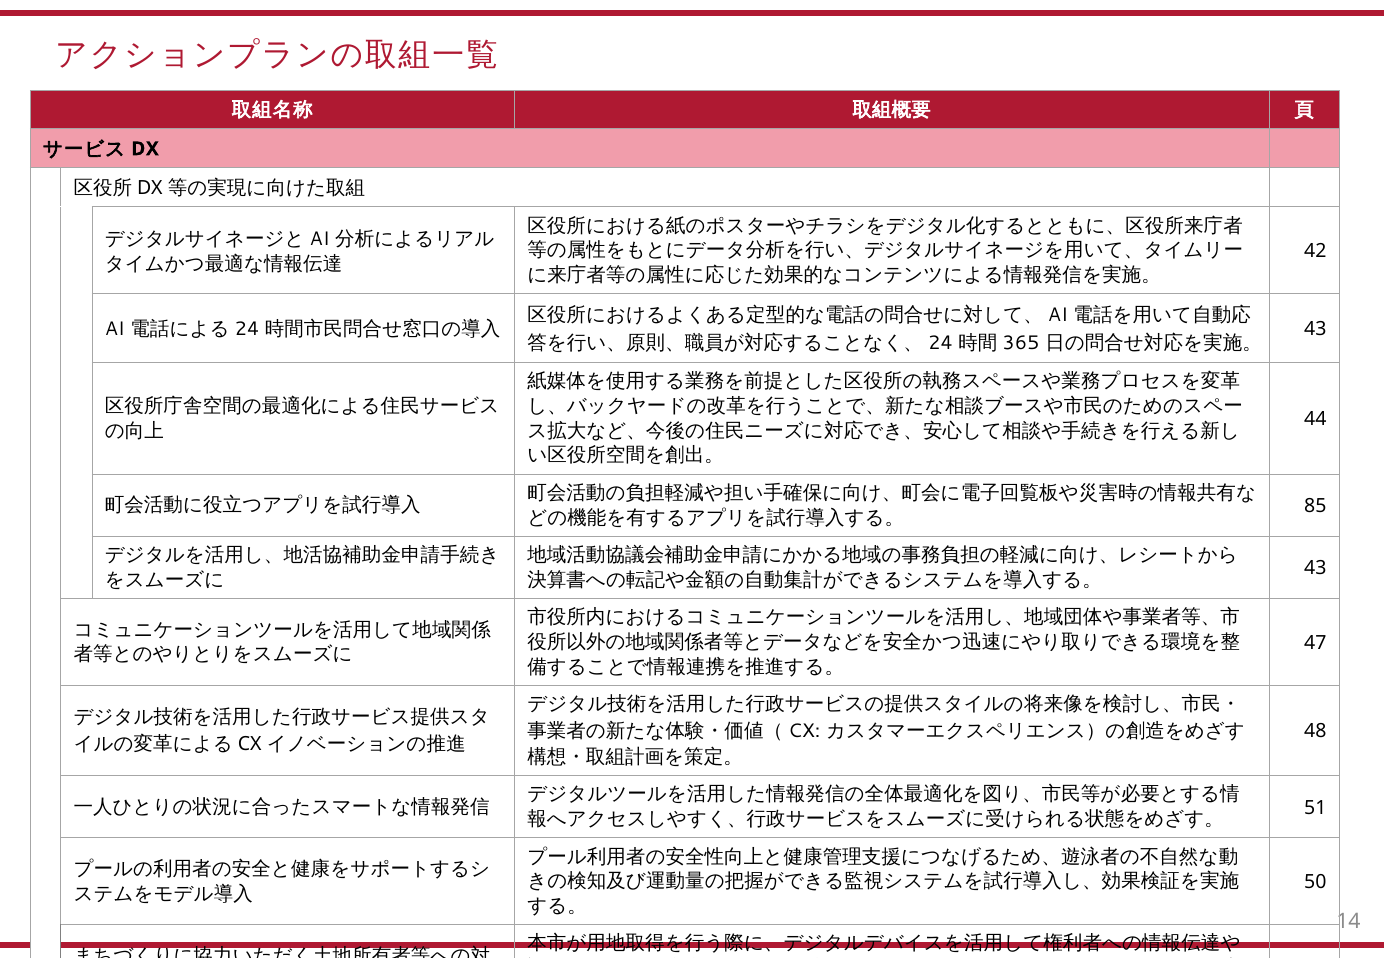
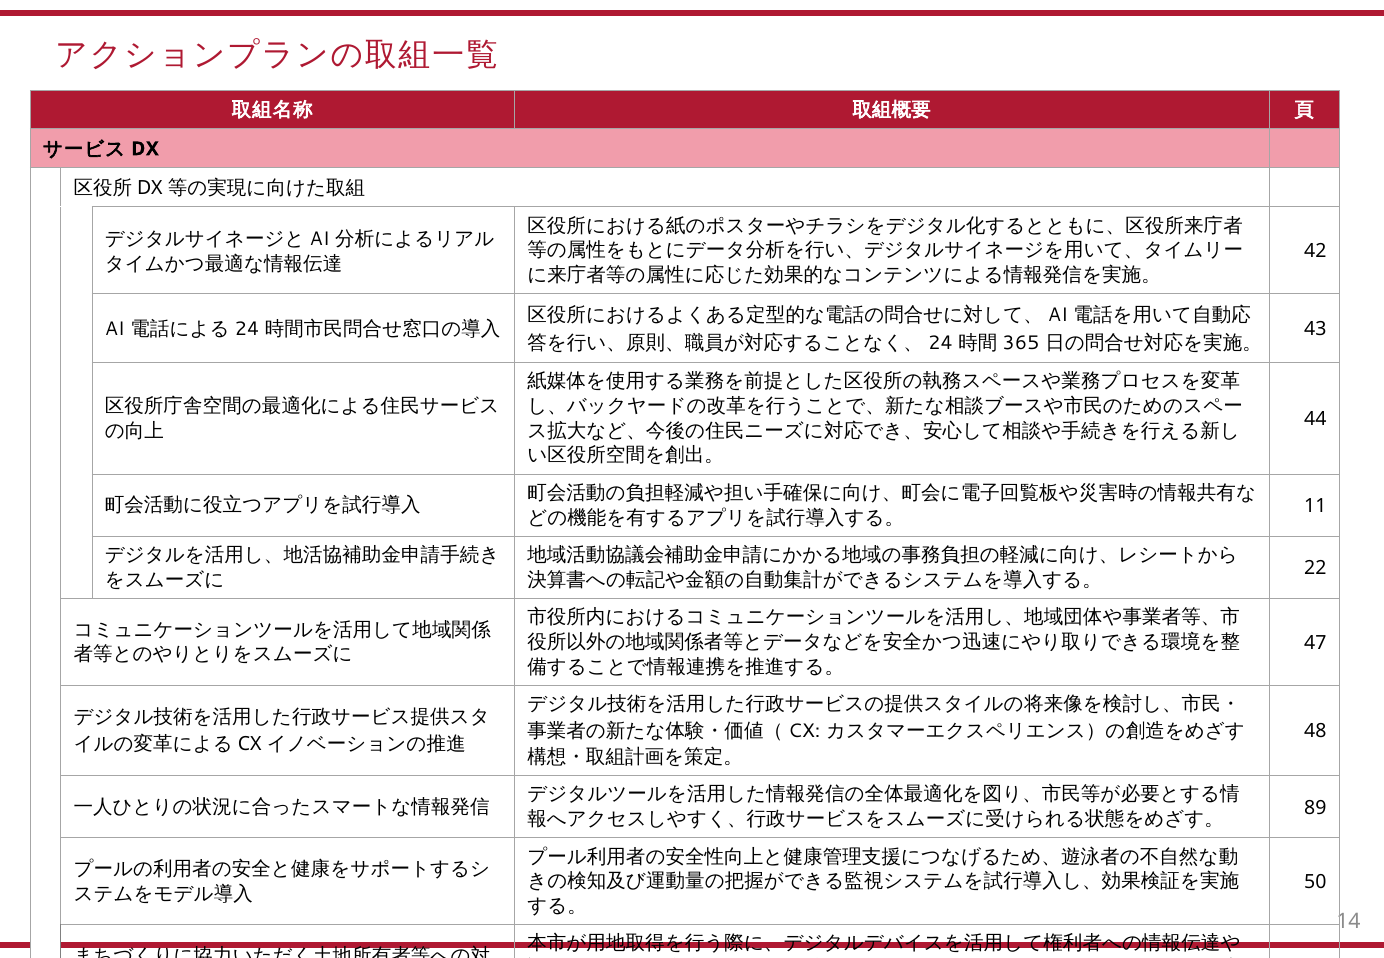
85: 85 -> 11 (1315, 506)
43: 43 -> 22 (1315, 569)
51: 51 -> 89 (1315, 808)
